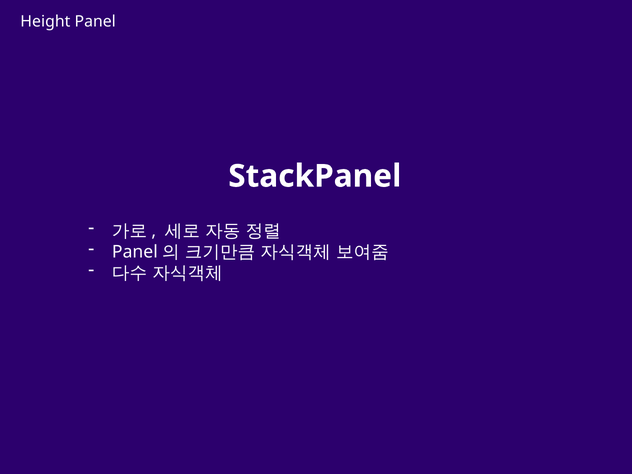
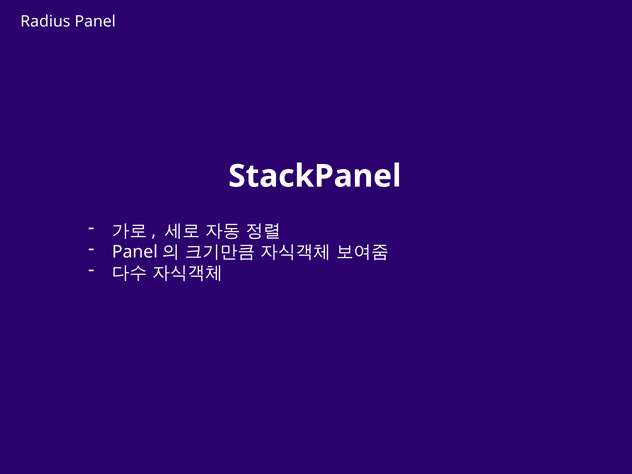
Height: Height -> Radius (45, 22)
